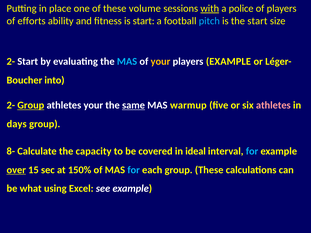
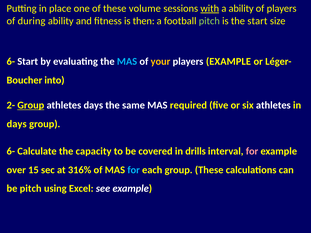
a police: police -> ability (241, 8)
efforts: efforts -> during (32, 21)
is start: start -> then (144, 21)
pitch colour: light blue -> light green (209, 21)
2-: 2- -> 6- (11, 62)
athletes your: your -> days (93, 105)
same underline: present -> none (134, 105)
warmup: warmup -> required (188, 105)
athletes colour: pink -> white (273, 105)
8-: 8- -> 6- (11, 151)
ideal: ideal -> drills (196, 151)
for colour: light blue -> pink (252, 151)
over underline: present -> none (16, 170)
150%: 150% -> 316% (80, 170)
be what: what -> pitch (31, 189)
